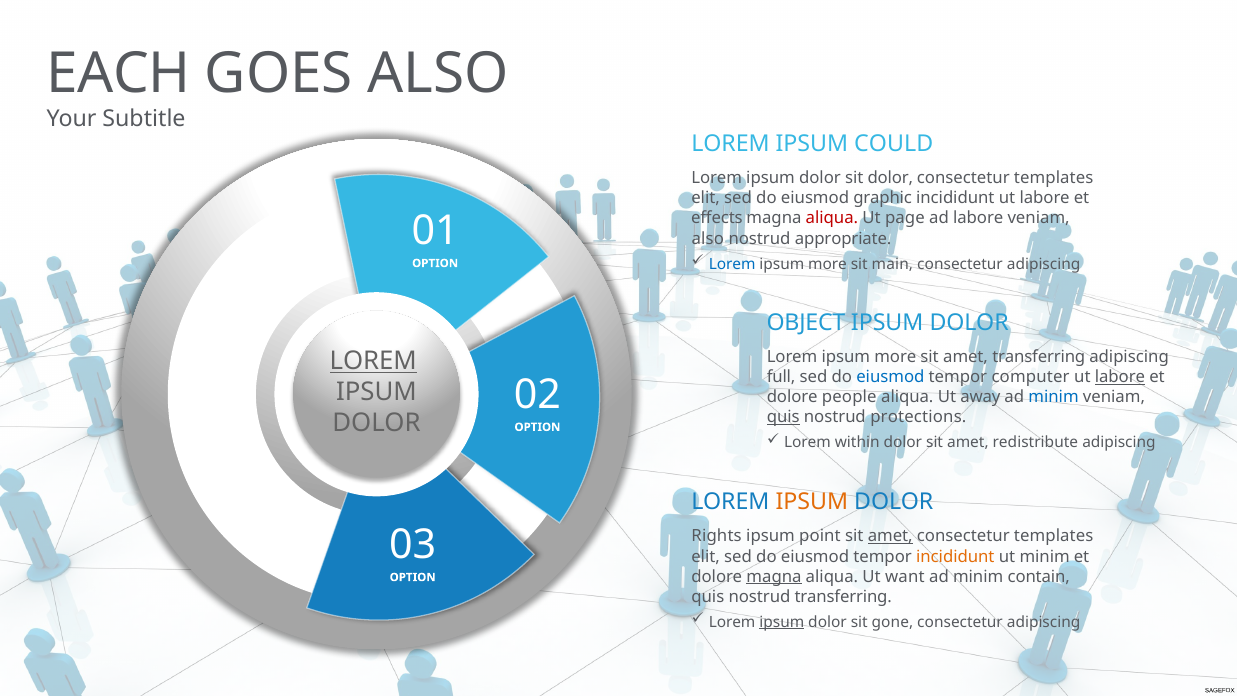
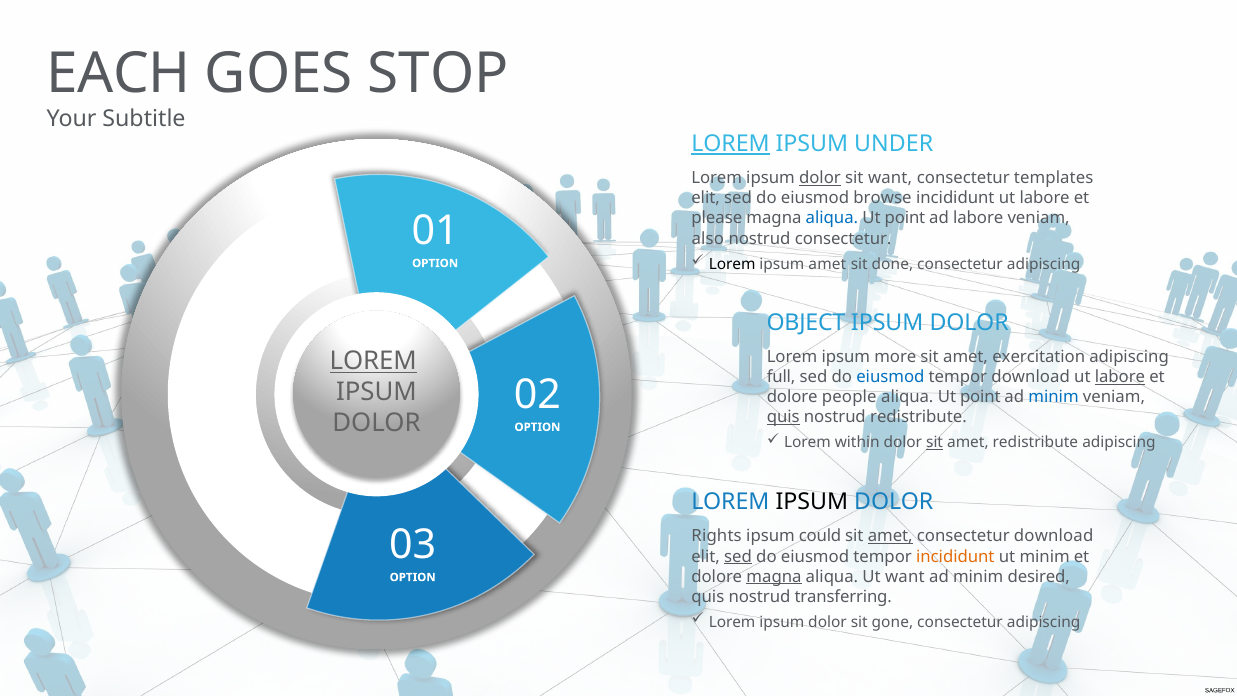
GOES ALSO: ALSO -> STOP (438, 73)
LOREM underline: none -> present (731, 144)
COULD: COULD -> UNDER (894, 144)
dolor underline: none -> present (820, 178)
sit dolor: dolor -> want (890, 178)
graphic: graphic -> browse (882, 198)
effects: effects -> please (717, 218)
aliqua colour: red -> blue (832, 218)
page: page -> point (905, 218)
nostrud appropriate: appropriate -> consectetur (843, 239)
Lorem colour: blue -> black (732, 264)
more: more -> amet (827, 264)
main: main -> done (892, 264)
amet transferring: transferring -> exercitation (1039, 357)
tempor computer: computer -> download (1031, 377)
away: away -> point (980, 397)
nostrud protections: protections -> redistribute (918, 417)
sit underline: none -> present (935, 443)
IPSUM colour: orange -> black (812, 502)
point: point -> could (820, 536)
templates: templates -> download (1054, 536)
sed underline: none -> present (738, 556)
contain: contain -> desired (1039, 576)
ipsum underline: present -> none (782, 622)
